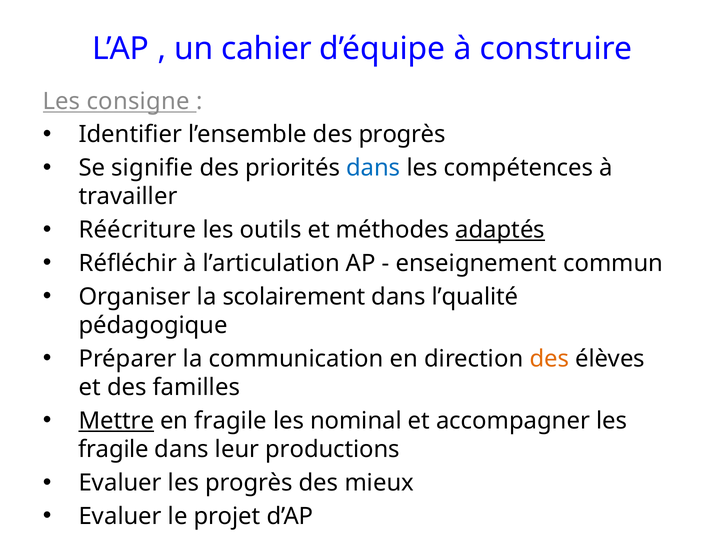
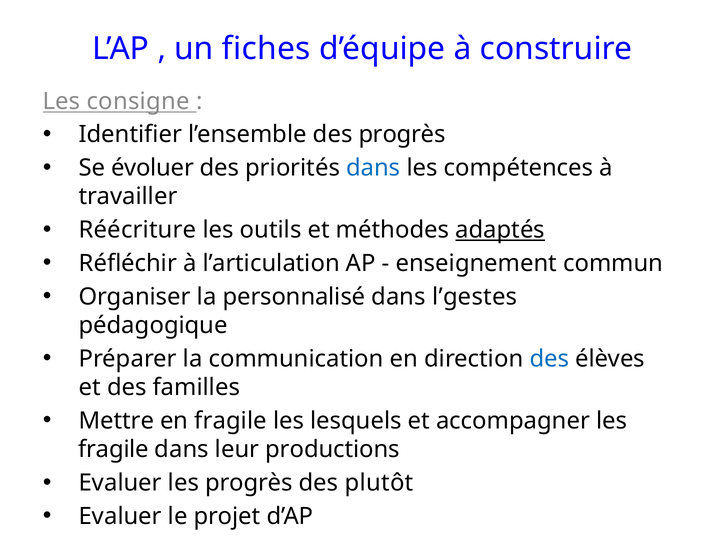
cahier: cahier -> fiches (266, 49)
signifie: signifie -> évoluer (152, 168)
scolairement: scolairement -> personnalisé (294, 297)
l’qualité: l’qualité -> l’gestes (475, 297)
des colour: orange -> blue (549, 359)
Mettre underline: present -> none (116, 421)
nominal: nominal -> lesquels (356, 421)
mieux: mieux -> plutôt (379, 483)
